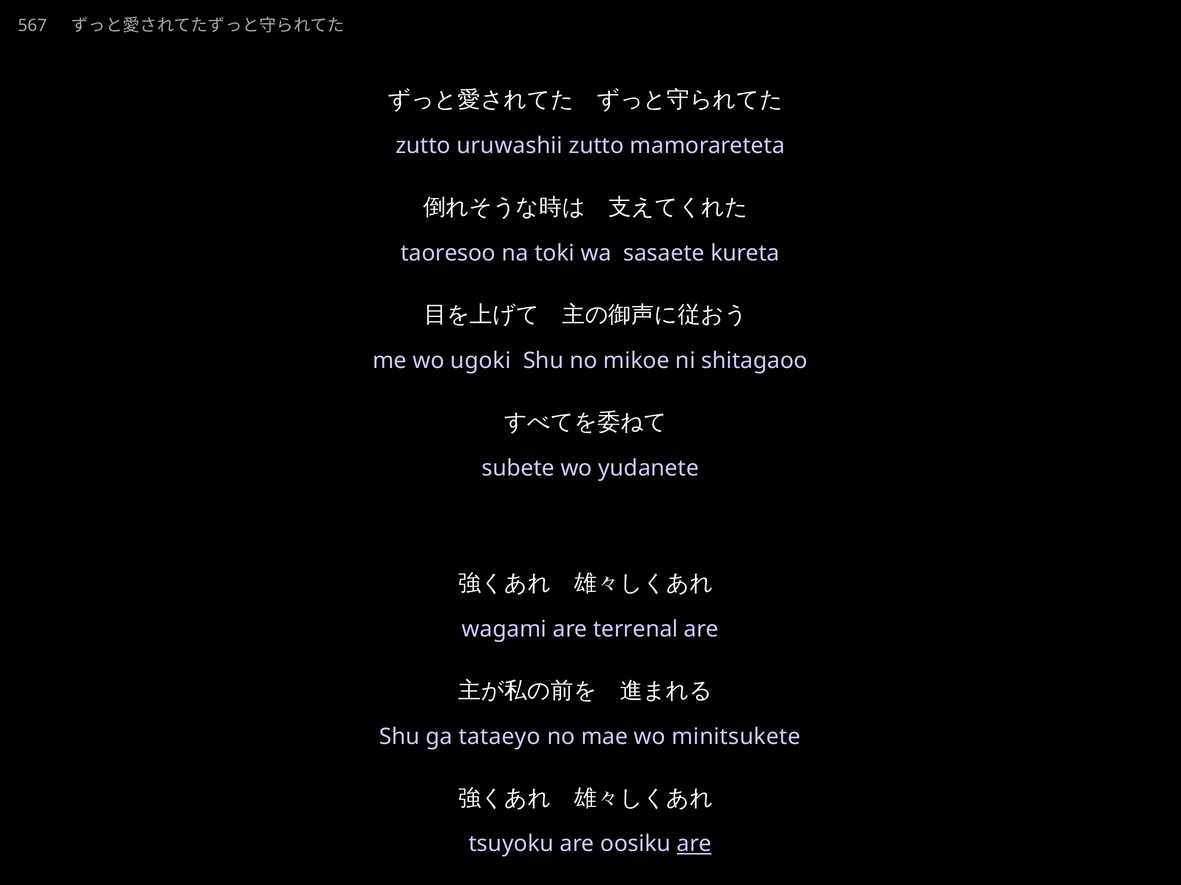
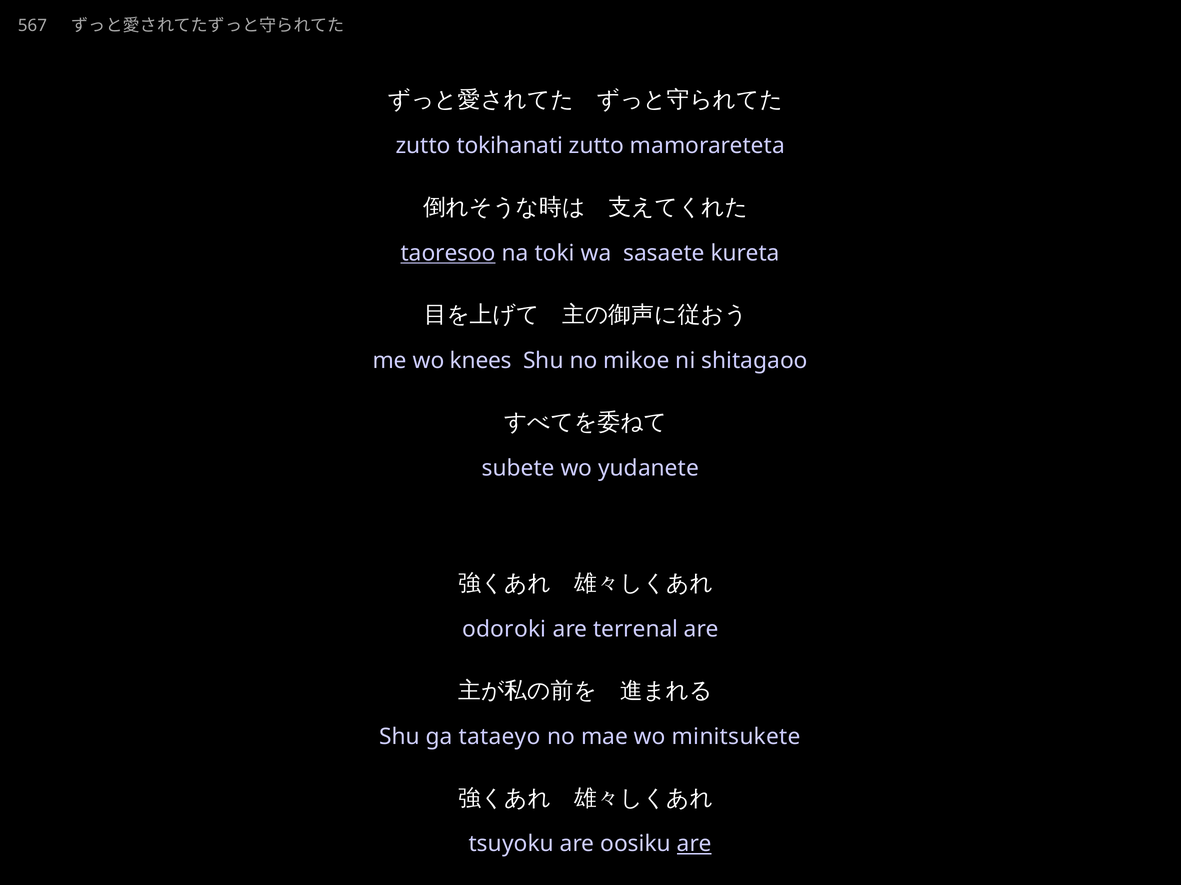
uruwashii: uruwashii -> tokihanati (510, 146)
taoresoo underline: none -> present (448, 253)
ugoki: ugoki -> knees (481, 361)
wagami: wagami -> odoroki (504, 630)
